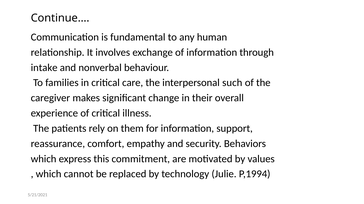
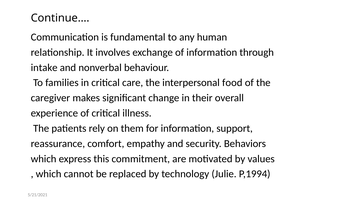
such: such -> food (232, 83)
